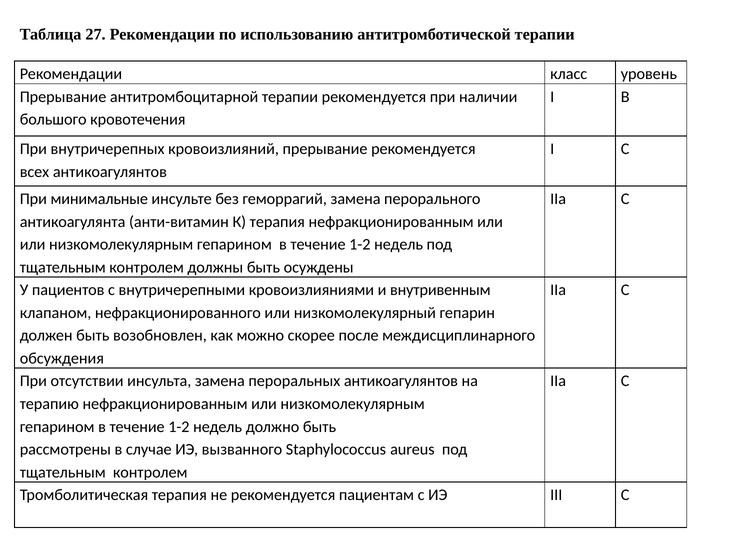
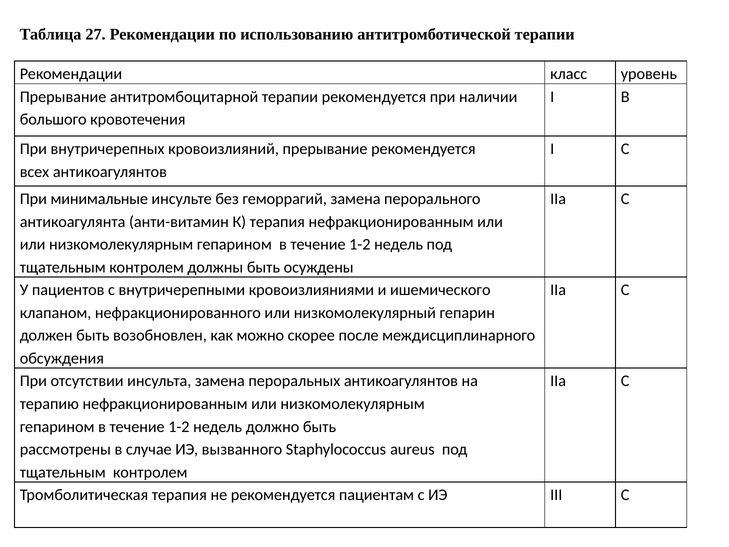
внутривенным: внутривенным -> ишемического (440, 290)
